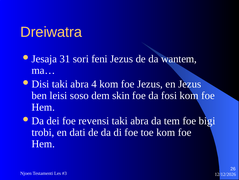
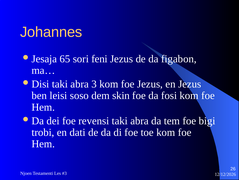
Dreiwatra: Dreiwatra -> Johannes (51, 32)
31: 31 -> 65 (65, 59)
wantem: wantem -> figabon (179, 59)
4: 4 -> 3 (94, 84)
